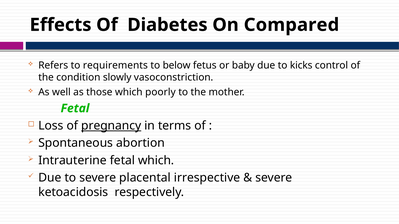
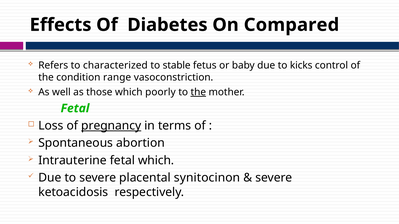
requirements: requirements -> characterized (115, 65)
below: below -> stable (177, 65)
slowly: slowly -> range (117, 77)
the underline: none -> present (198, 92)
irrespective: irrespective -> synitocinon (207, 178)
